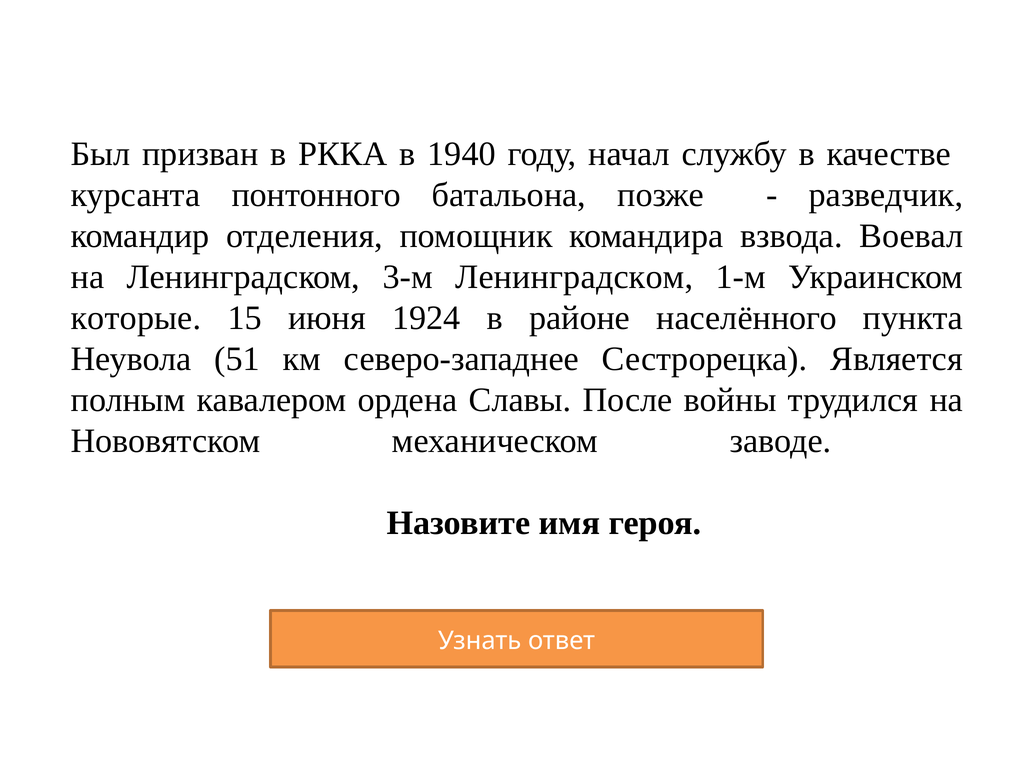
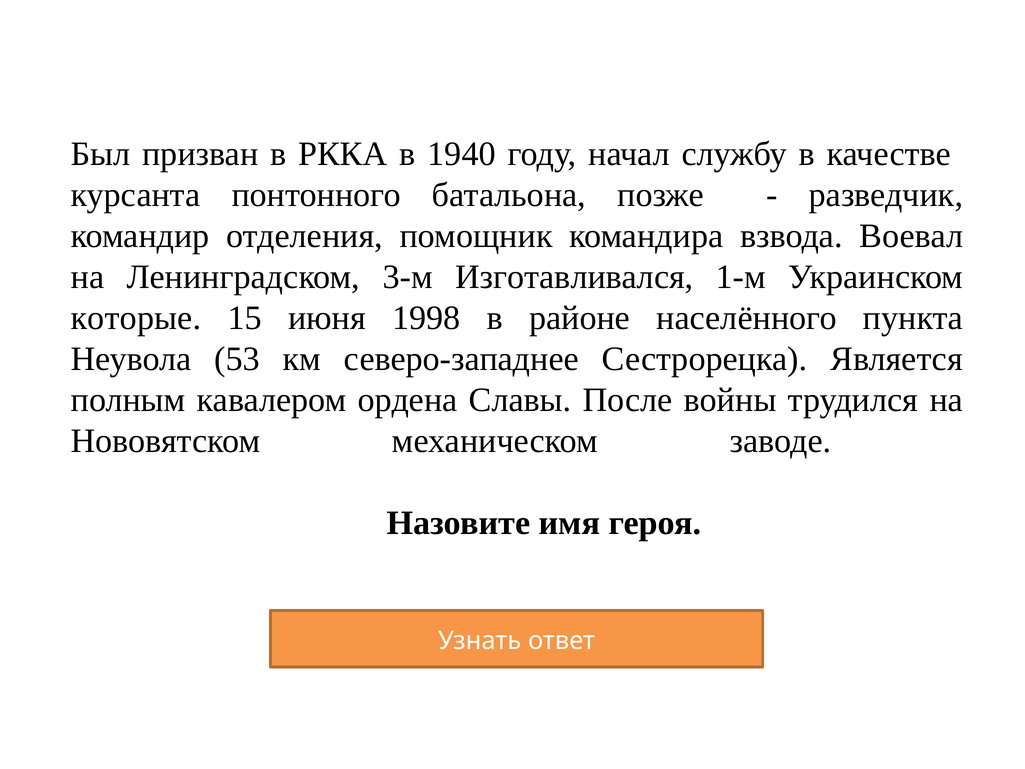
3-м Ленинградском: Ленинградском -> Изготавливался (574, 277)
1924: 1924 -> 1998 (426, 318)
51: 51 -> 53 (237, 359)
